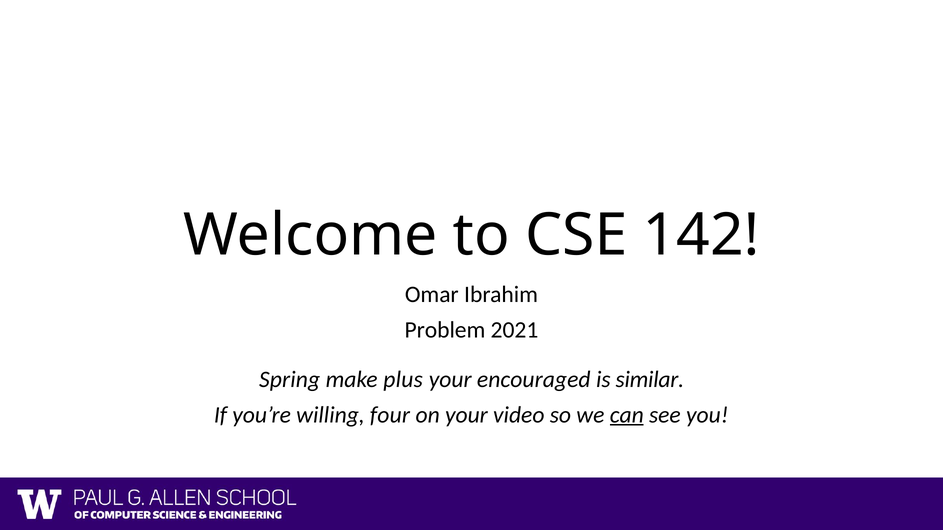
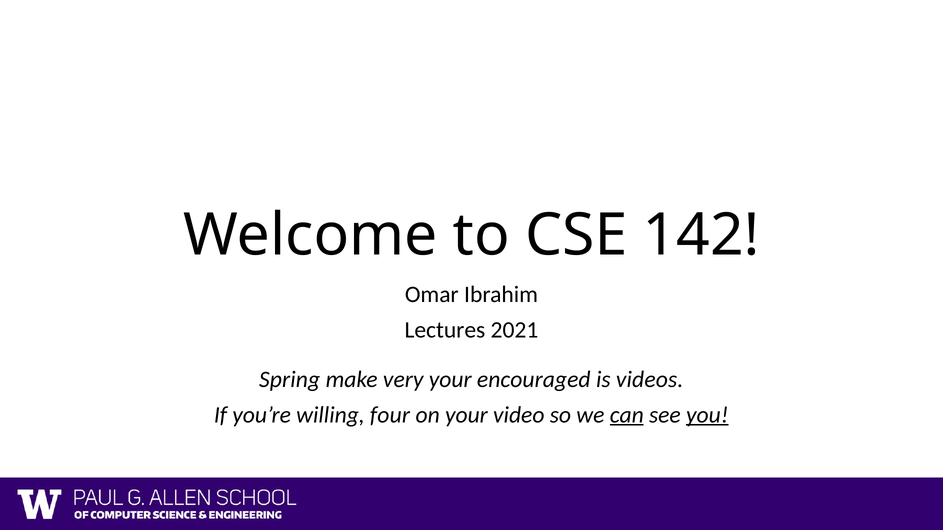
Problem: Problem -> Lectures (445, 330)
plus: plus -> very (403, 380)
similar: similar -> videos (650, 380)
you underline: none -> present (707, 415)
